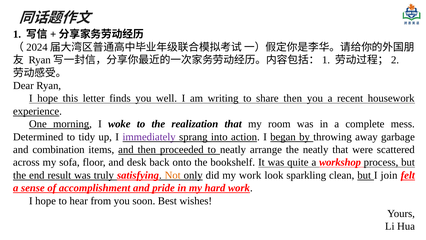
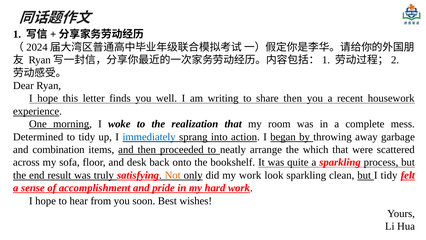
immediately colour: purple -> blue (149, 137)
the neatly: neatly -> which (316, 149)
a workshop: workshop -> sparkling (340, 162)
I join: join -> tidy (389, 175)
